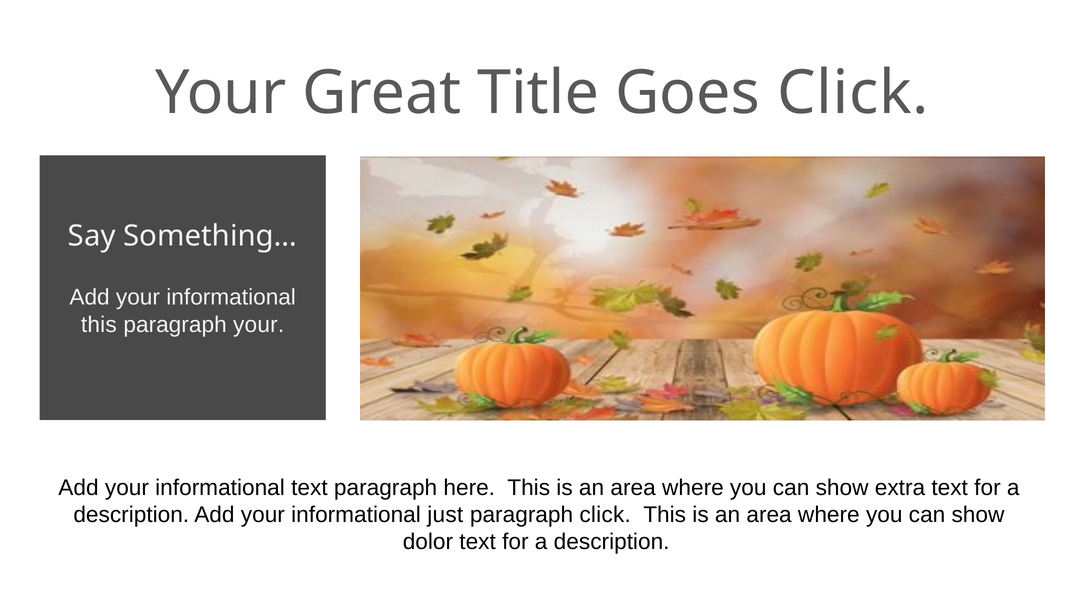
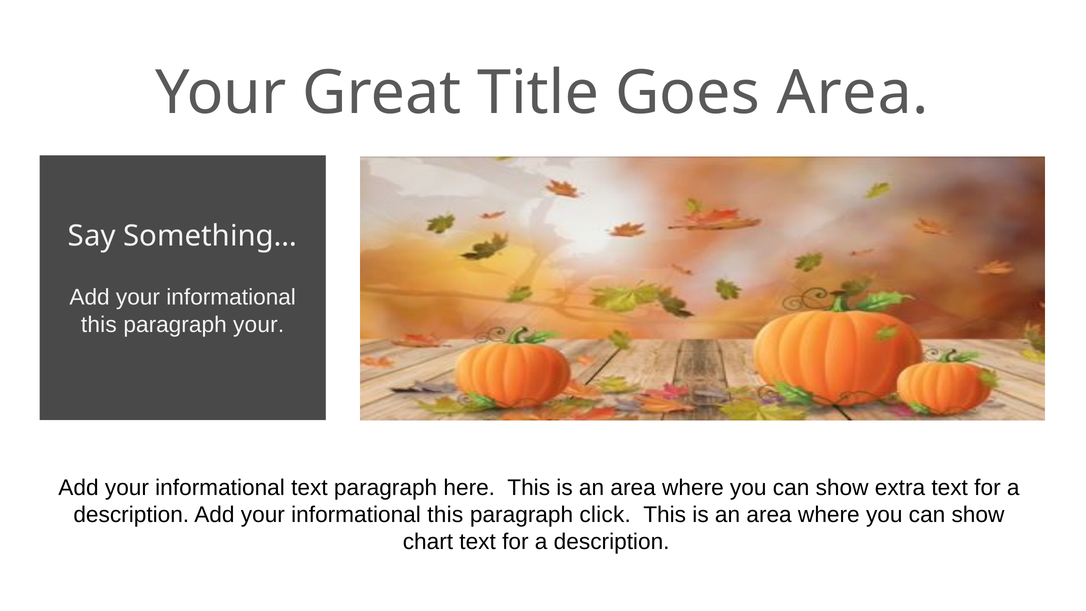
Goes Click: Click -> Area (853, 93)
just: just -> this (445, 515)
dolor: dolor -> chart (428, 542)
